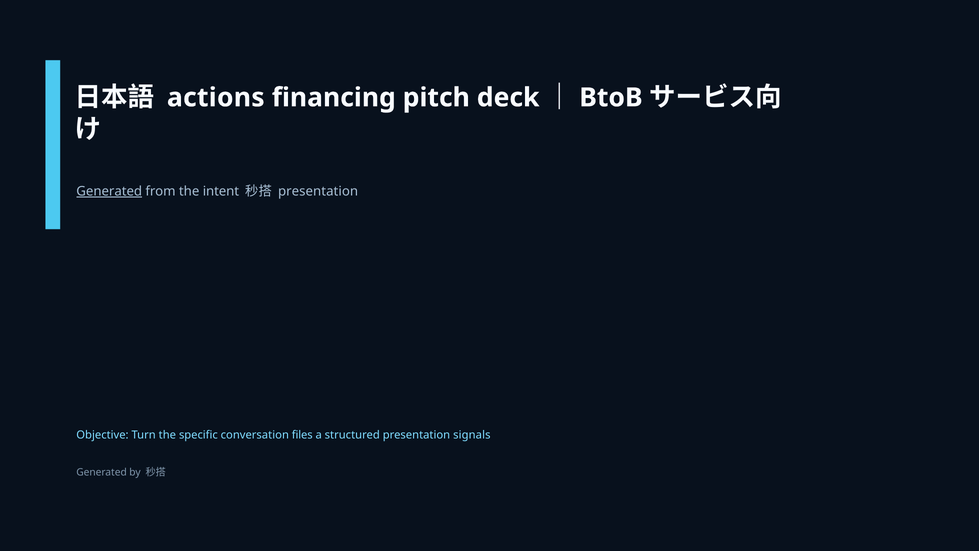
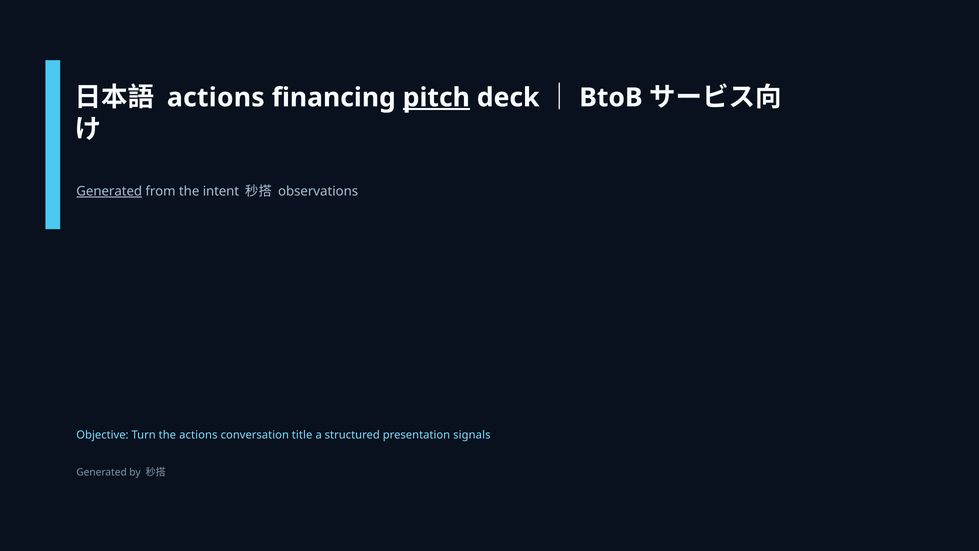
pitch underline: none -> present (436, 98)
presentation: presentation -> observations (318, 191)
the specific: specific -> actions (198, 435)
files: files -> title (302, 435)
